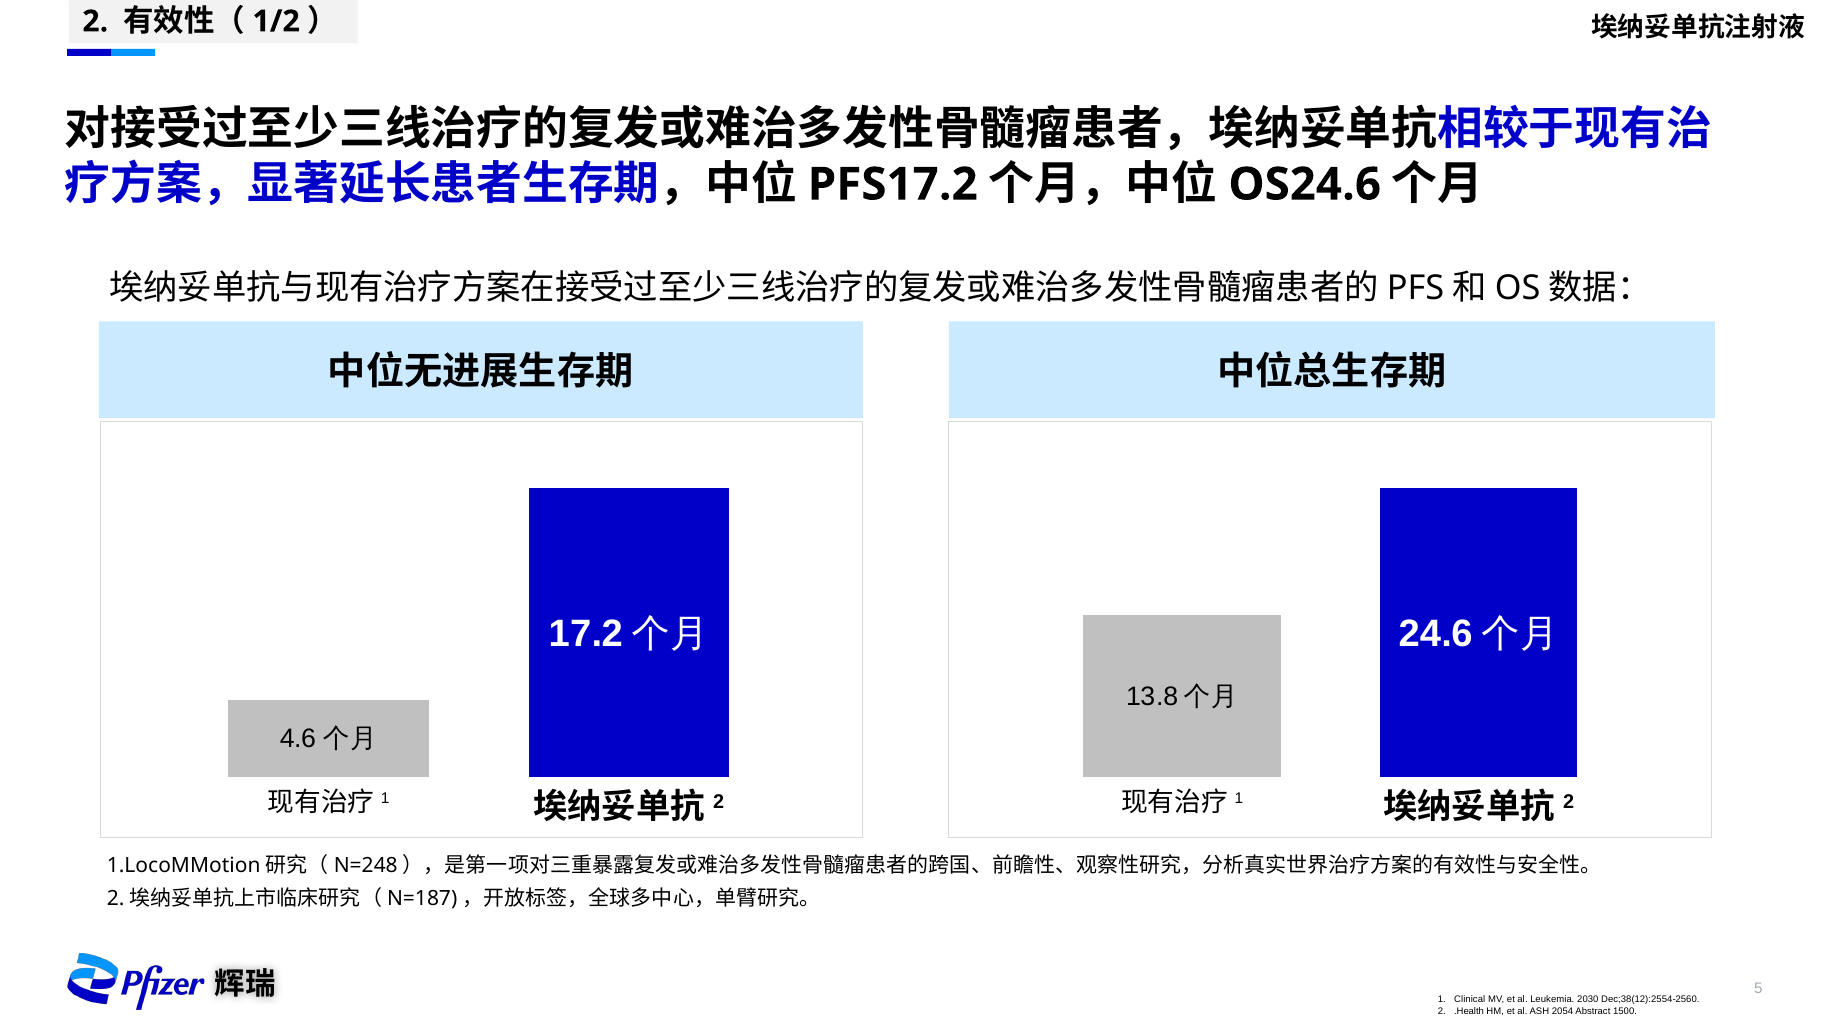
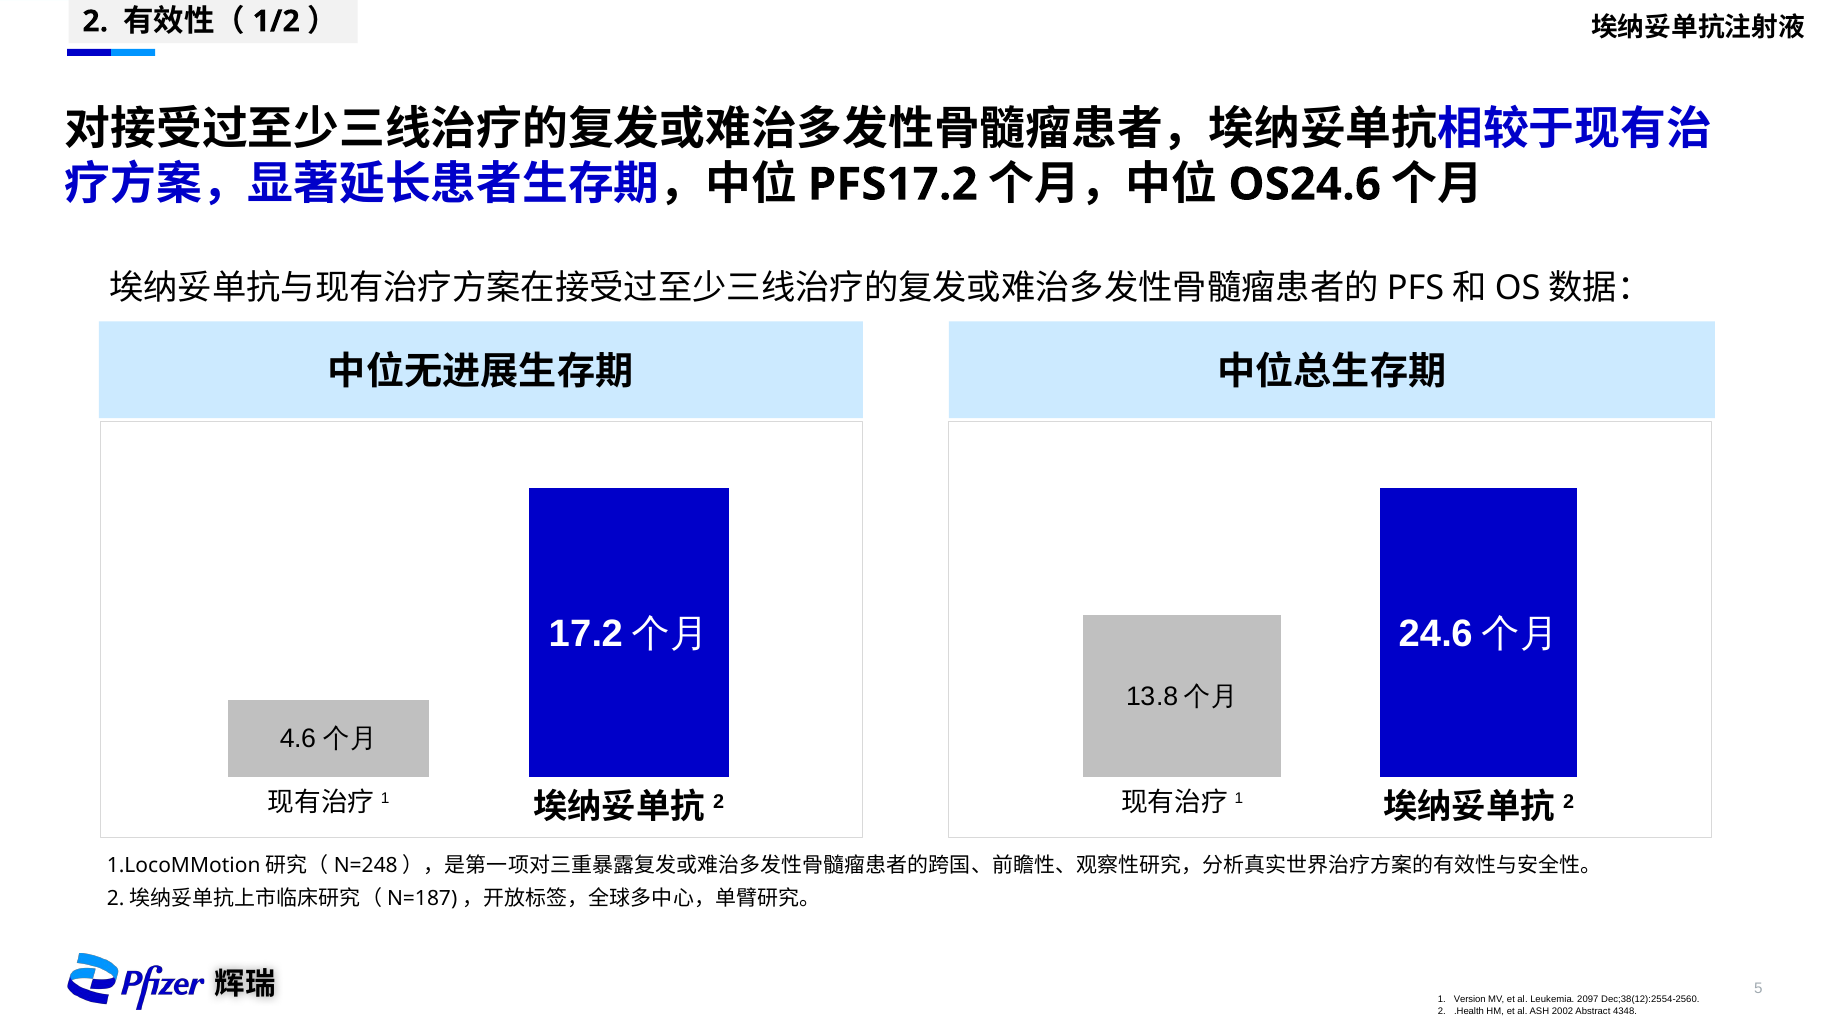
Clinical: Clinical -> Version (1470, 999)
2030: 2030 -> 2097 (1588, 999)
2054: 2054 -> 2002 (1563, 1010)
1500: 1500 -> 4348 (1625, 1010)
